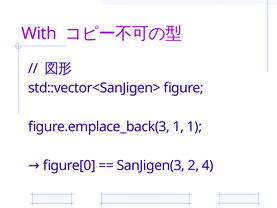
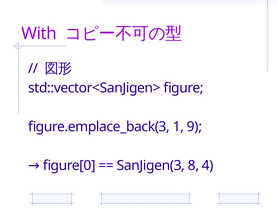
1 1: 1 -> 9 (194, 127)
2: 2 -> 8 (193, 165)
